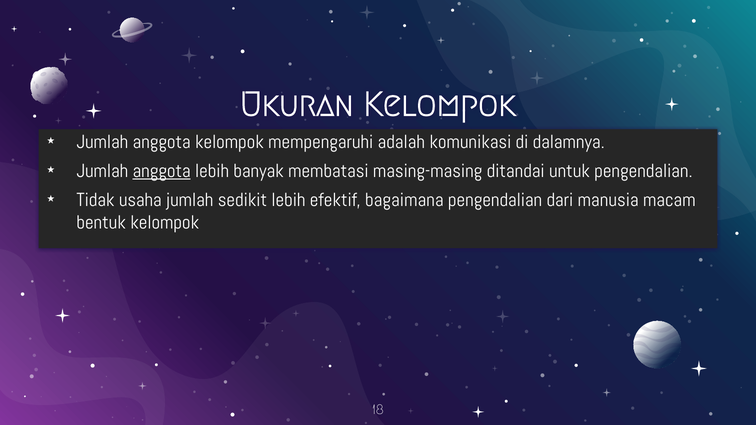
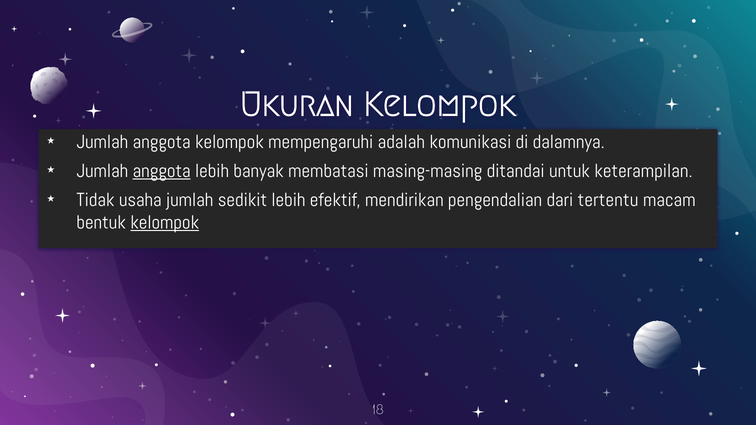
untuk pengendalian: pengendalian -> keterampilan (643, 171)
bagaimana: bagaimana -> mendirikan (404, 200)
manusia: manusia -> tertentu (608, 200)
kelompok underline: none -> present (165, 223)
